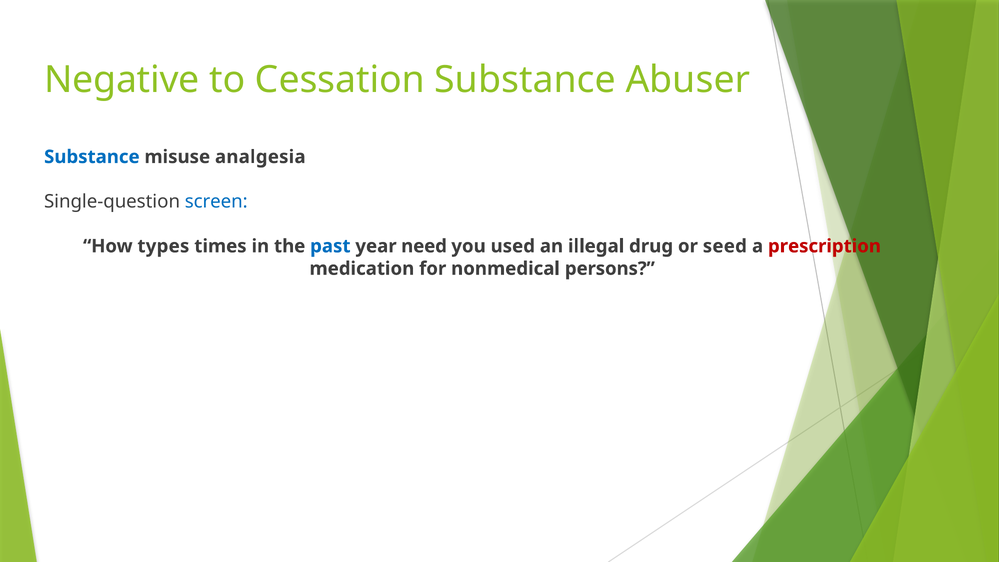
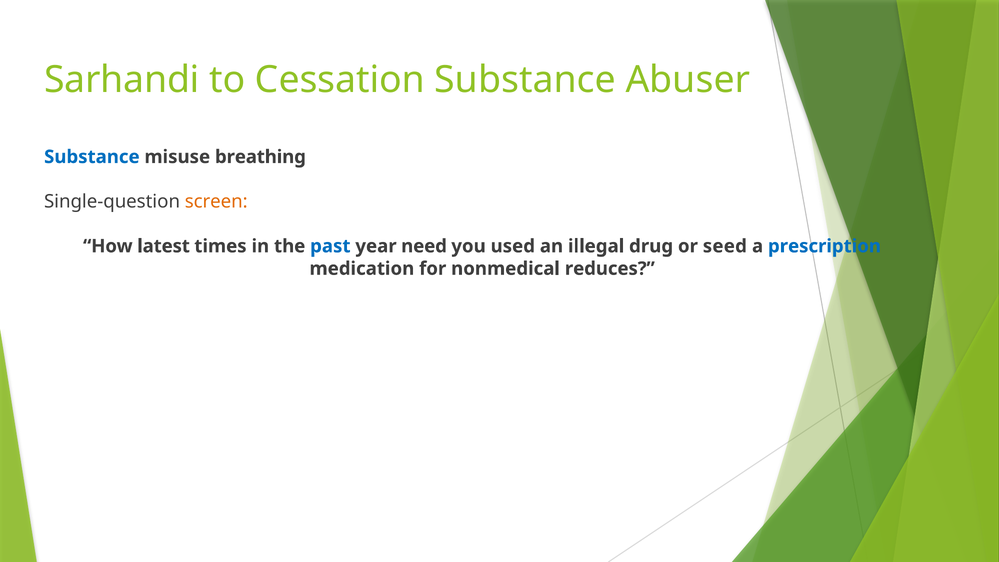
Negative: Negative -> Sarhandi (122, 80)
analgesia: analgesia -> breathing (260, 157)
screen colour: blue -> orange (216, 202)
types: types -> latest (164, 246)
prescription colour: red -> blue (824, 246)
persons: persons -> reduces (610, 269)
